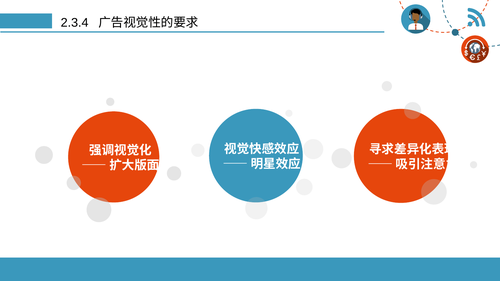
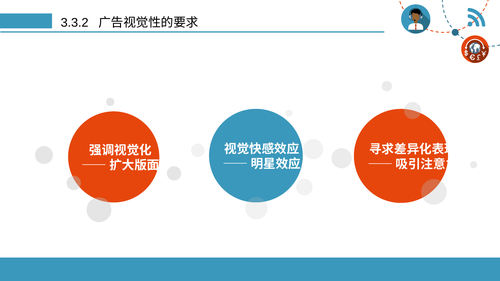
2.3.4: 2.3.4 -> 3.3.2 (75, 23)
